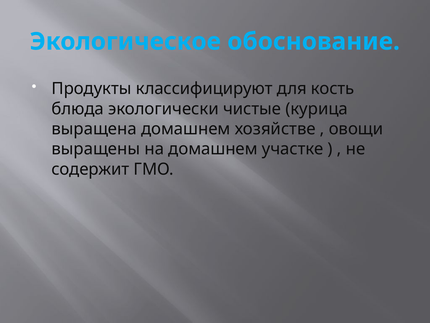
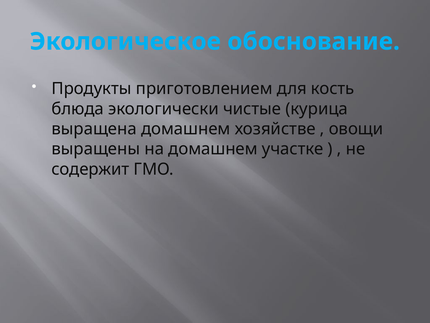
классифицируют: классифицируют -> приготовлением (204, 89)
